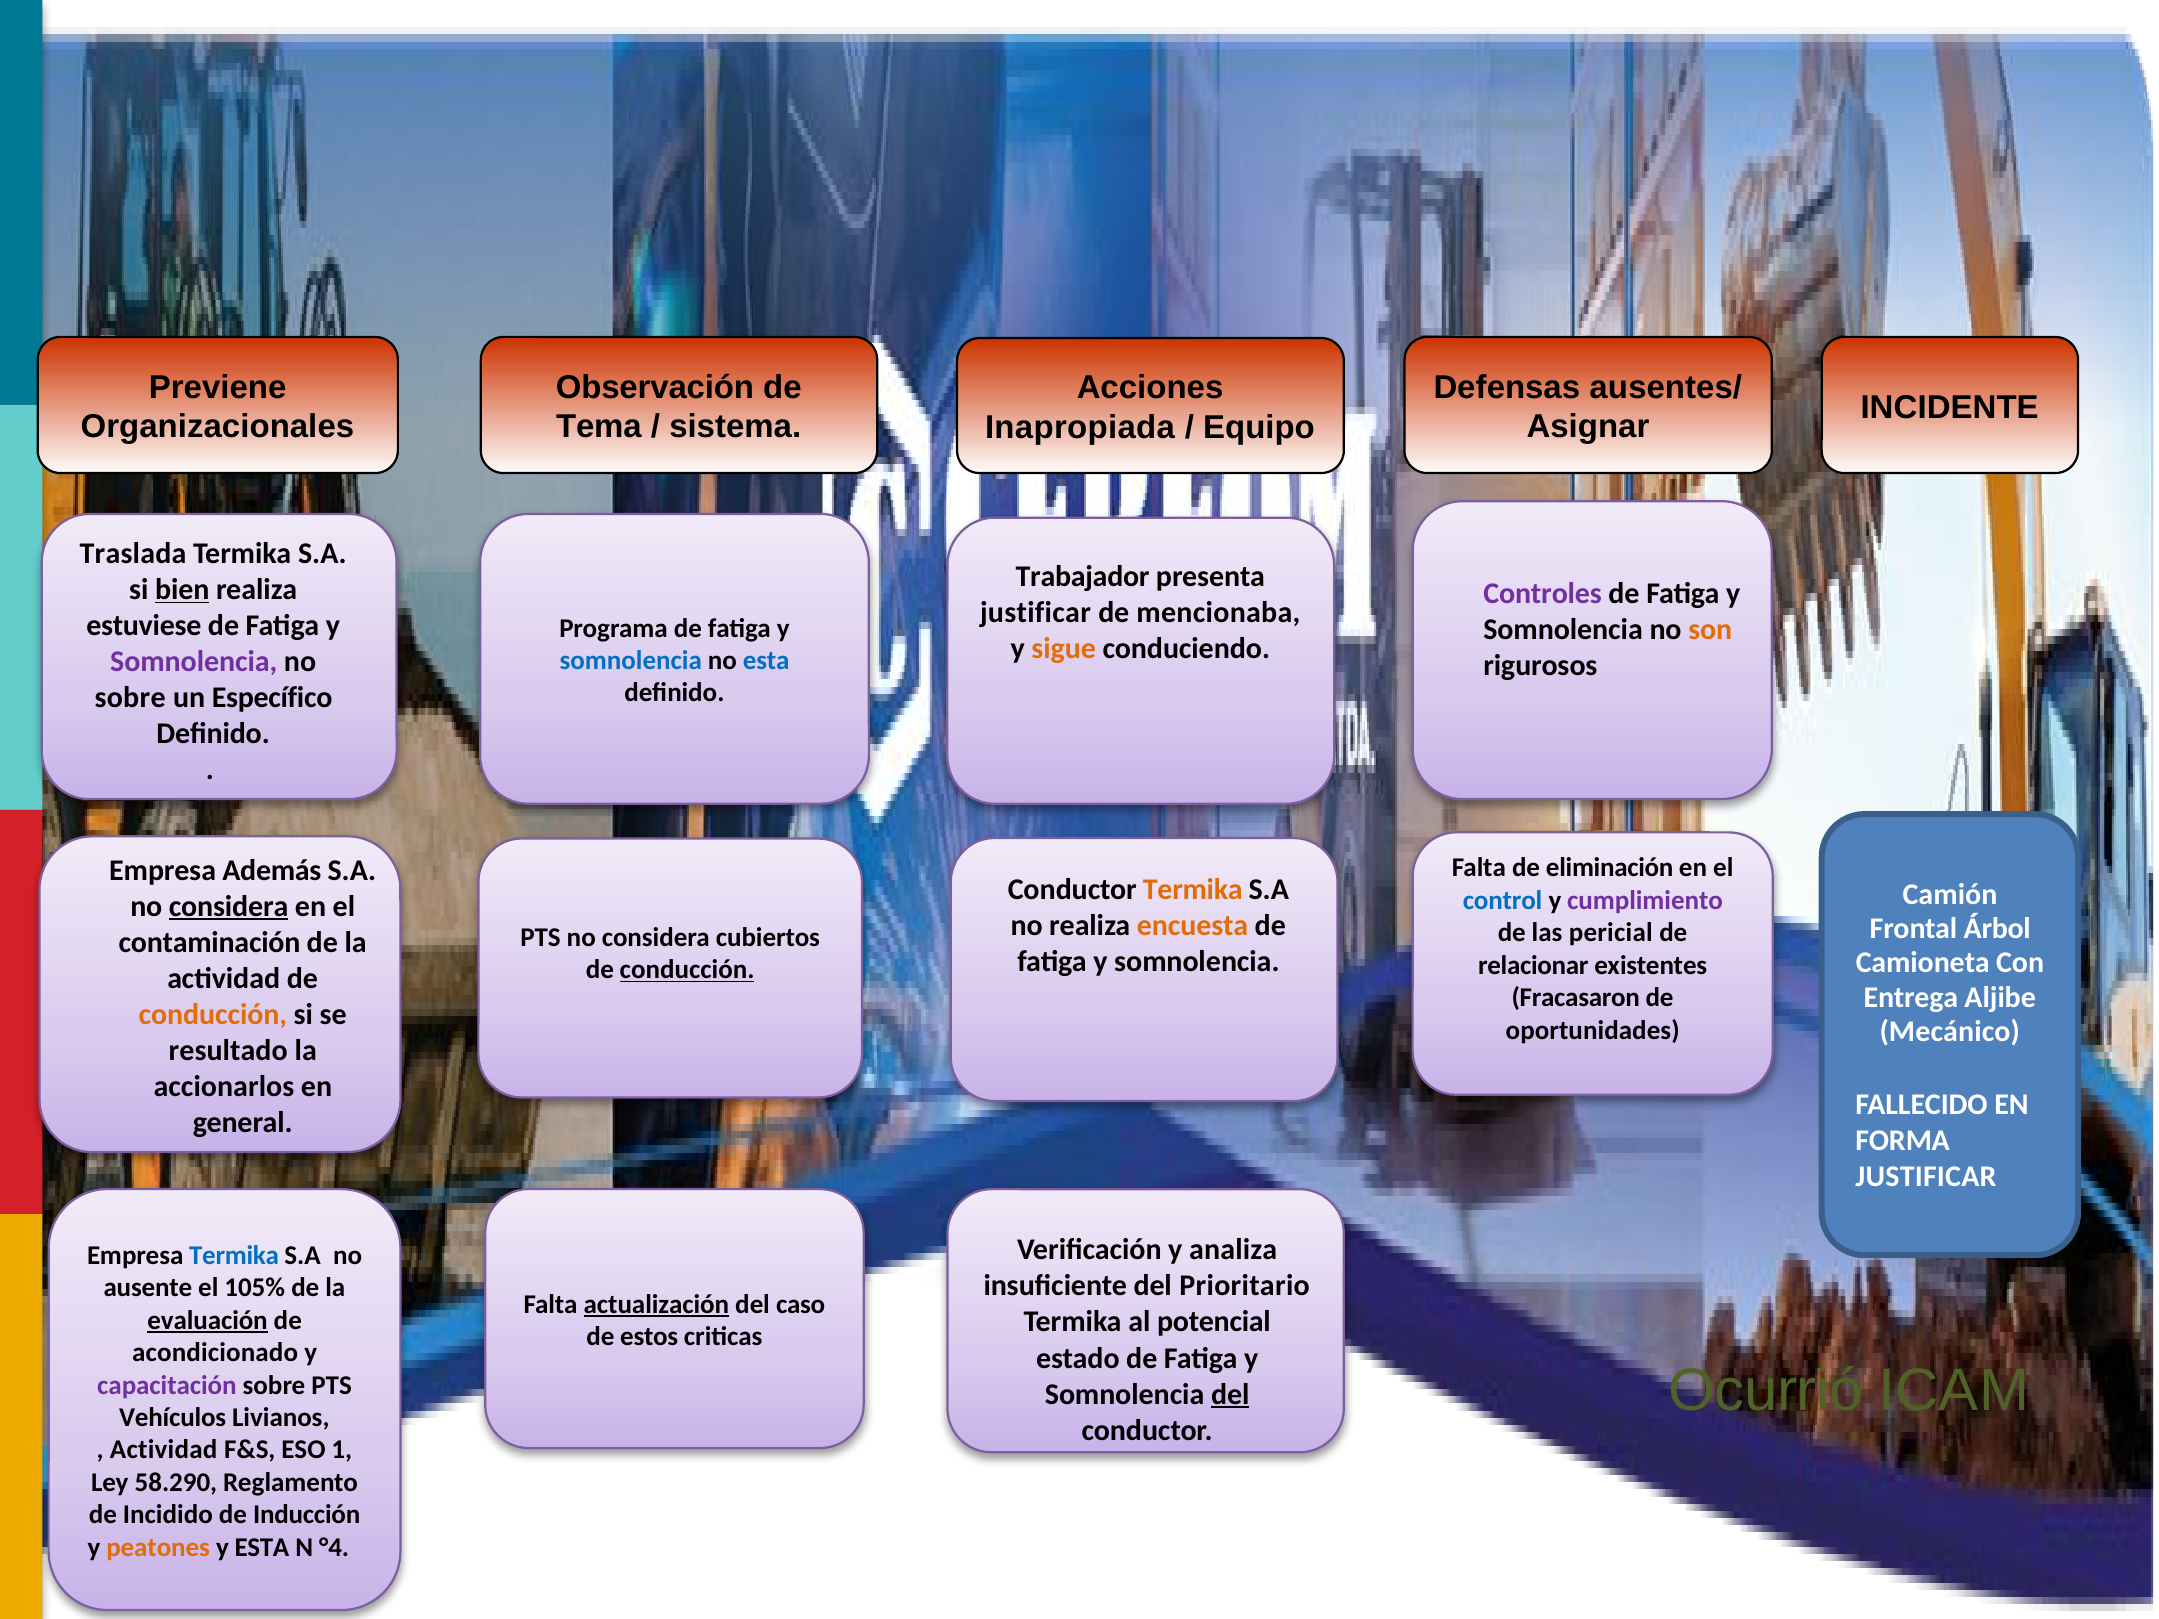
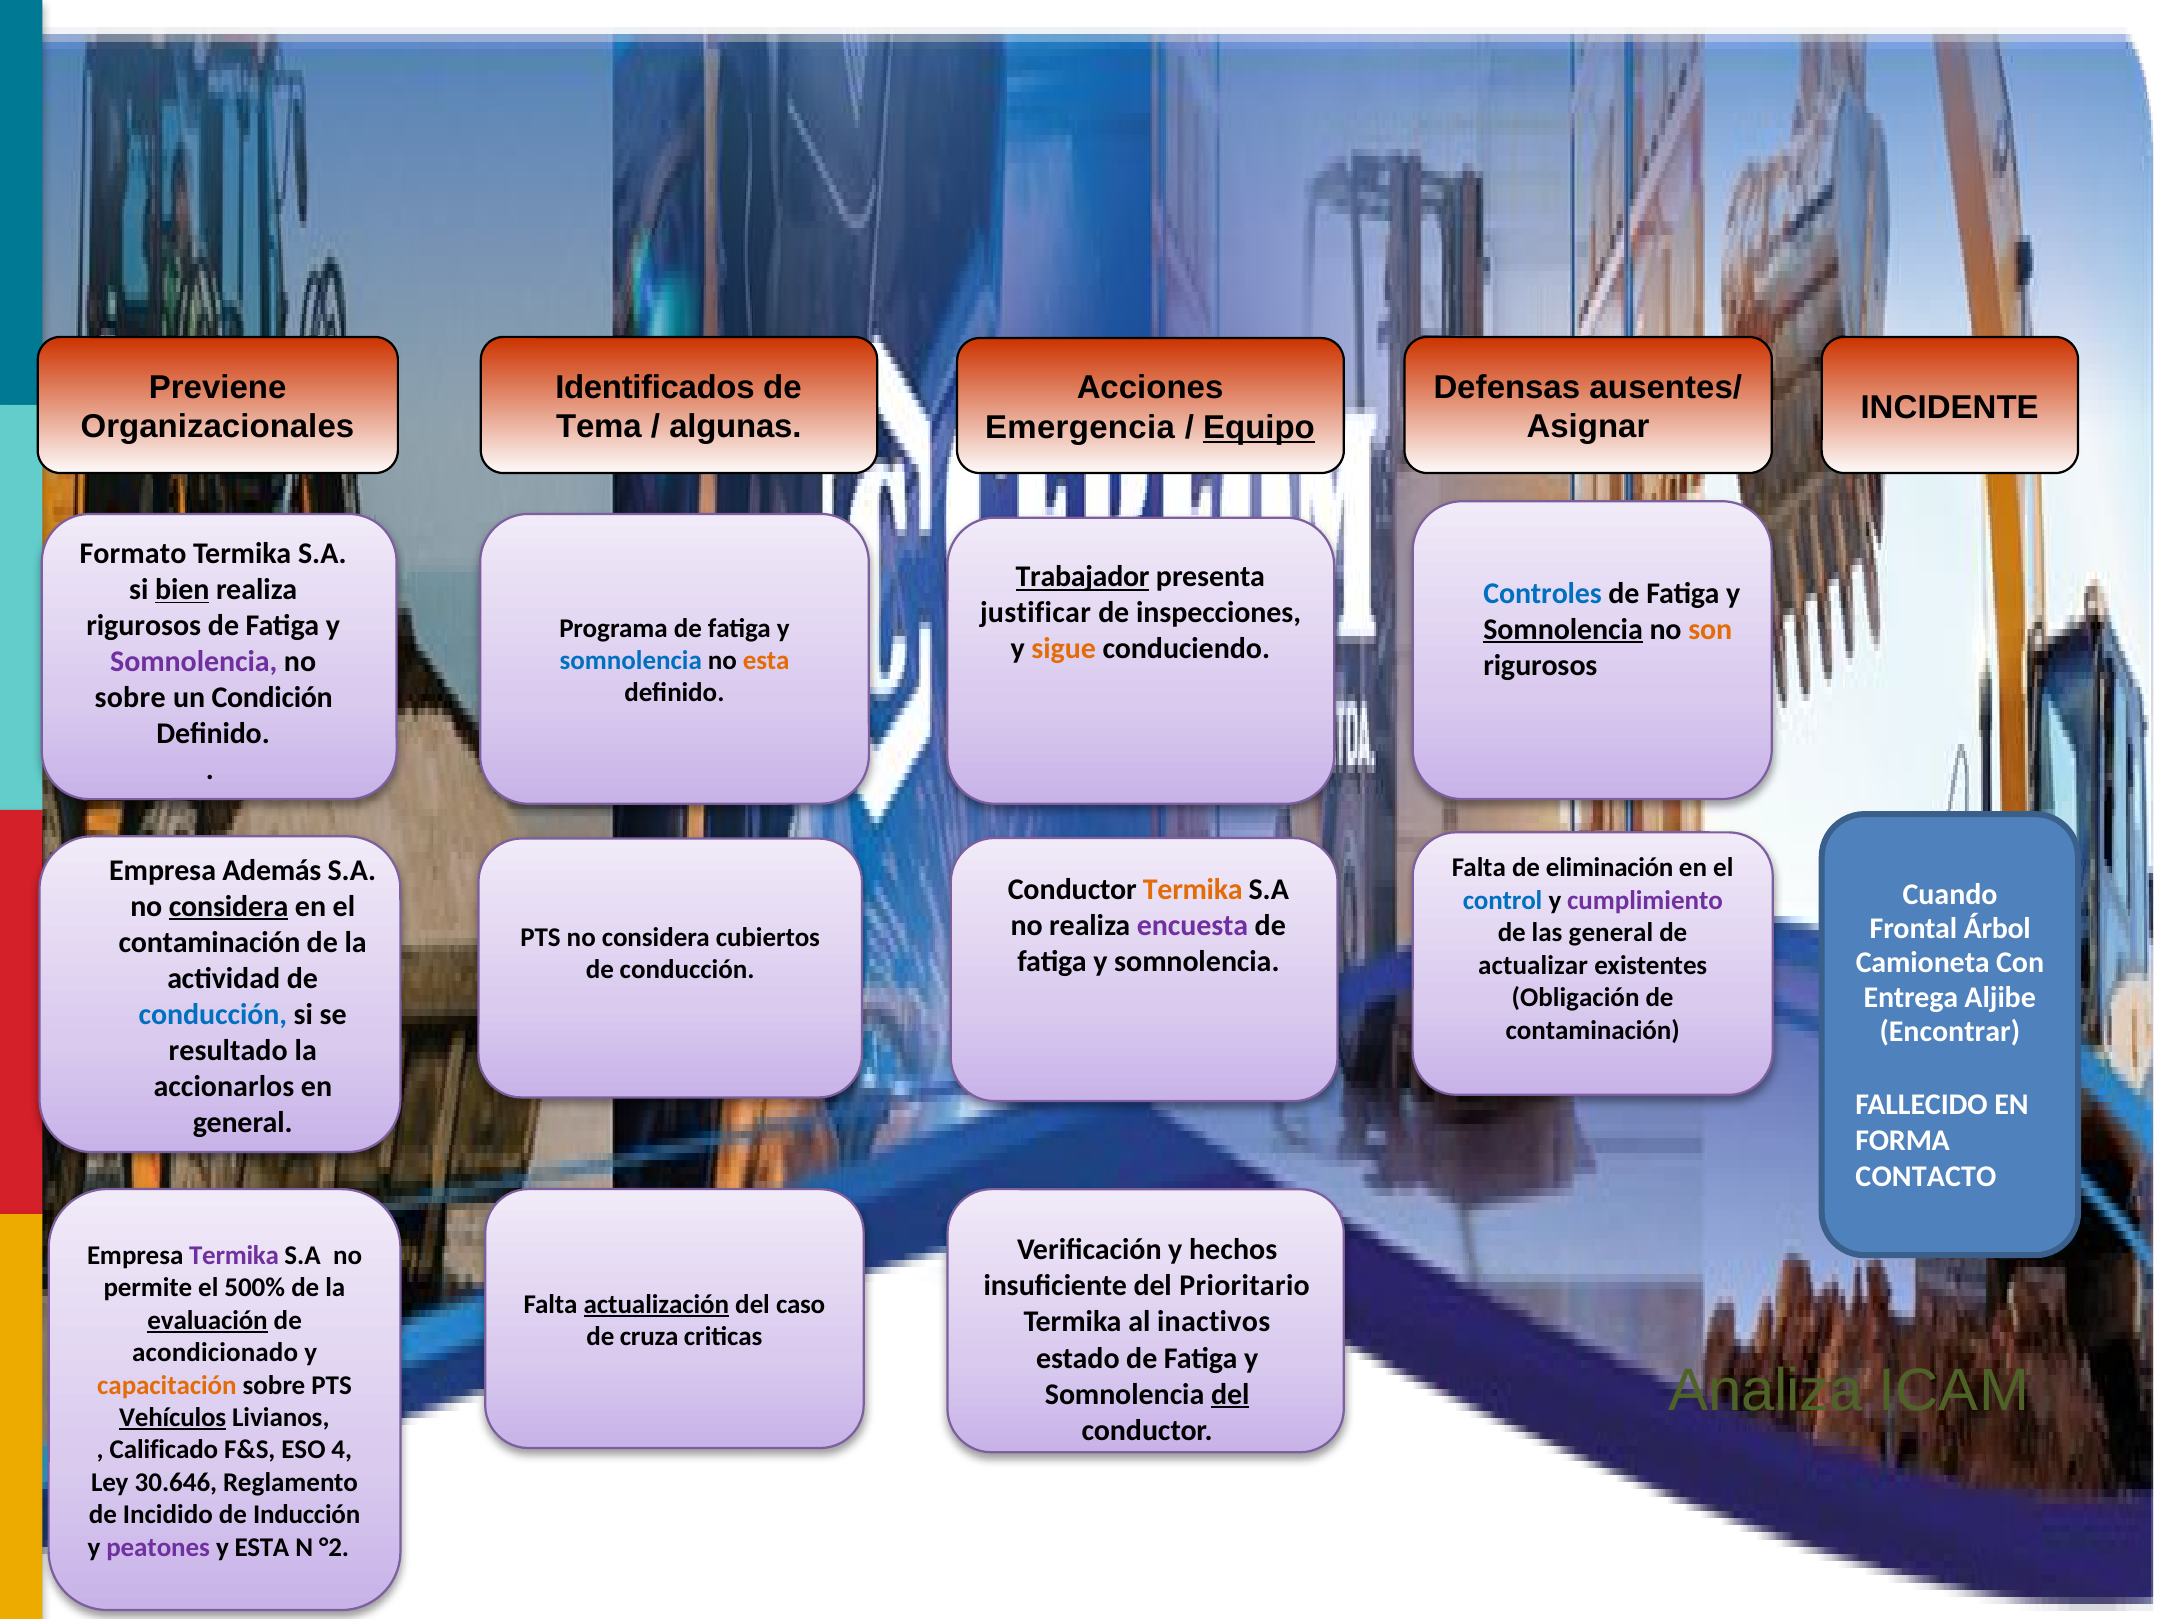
Observación: Observación -> Identificados (655, 388)
sistema: sistema -> algunas (735, 427)
Inapropiada: Inapropiada -> Emergencia (1080, 428)
Equipo underline: none -> present (1259, 428)
Traslada: Traslada -> Formato (133, 554)
Trabajador underline: none -> present (1083, 577)
Controles colour: purple -> blue (1543, 594)
mencionaba: mencionaba -> inspecciones (1219, 613)
estuviese: estuviese -> rigurosos (144, 626)
Somnolencia underline: none -> present (1563, 630)
esta colour: blue -> orange (766, 661)
Específico: Específico -> Condición (272, 698)
Camión: Camión -> Cuando (1950, 894)
encuesta colour: orange -> purple (1193, 926)
las pericial: pericial -> general (1611, 933)
relacionar: relacionar -> actualizar (1533, 966)
conducción underline: present -> none (687, 970)
Fracasaron: Fracasaron -> Obligación (1576, 998)
conducción colour: orange -> blue (213, 1015)
oportunidades: oportunidades -> contaminación (1593, 1030)
Mecánico: Mecánico -> Encontrar (1950, 1032)
JUSTIFICAR: JUSTIFICAR -> CONTACTO (1926, 1177)
analiza: analiza -> hechos (1233, 1250)
Termika colour: blue -> purple (234, 1255)
ausente: ausente -> permite (148, 1288)
105%: 105% -> 500% (255, 1288)
potencial: potencial -> inactivos (1214, 1322)
estos: estos -> cruza (649, 1337)
Ocurrió: Ocurrió -> Analiza (1766, 1391)
capacitación colour: purple -> orange (167, 1385)
Vehículos underline: none -> present (173, 1418)
Actividad: Actividad -> Calificado (164, 1450)
1: 1 -> 4 (342, 1450)
58.290: 58.290 -> 30.646 (176, 1483)
peatones colour: orange -> purple (158, 1548)
°4: °4 -> °2 (334, 1548)
